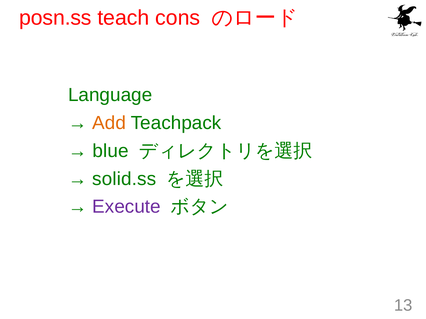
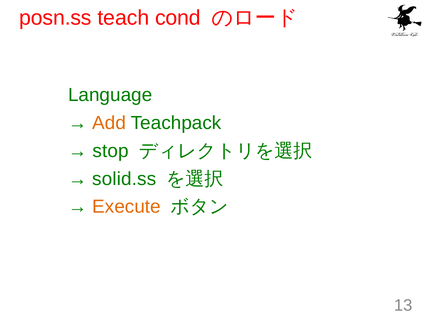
cons: cons -> cond (178, 18)
blue: blue -> stop (111, 151)
Execute colour: purple -> orange (126, 207)
